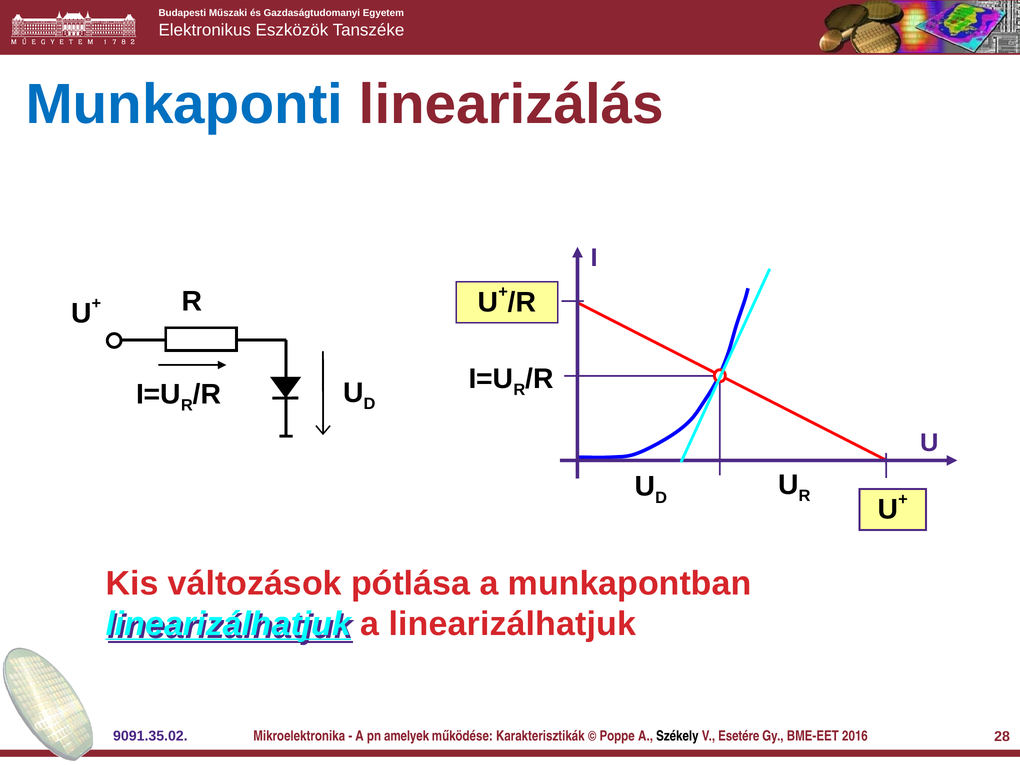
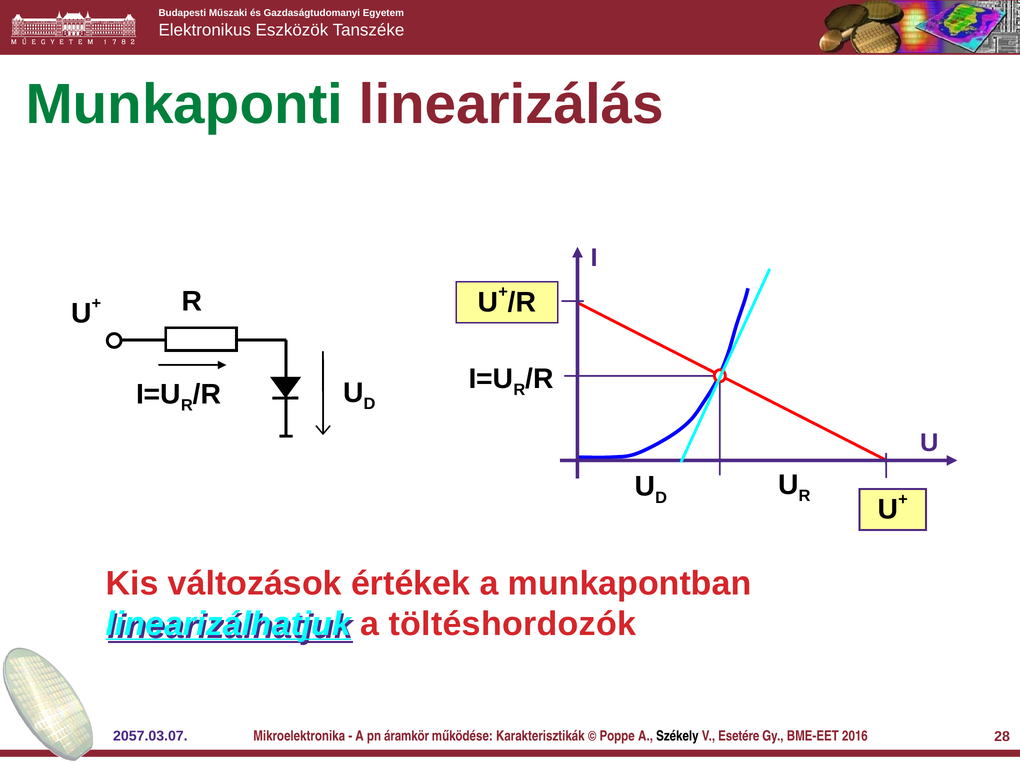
Munkaponti colour: blue -> green (184, 105)
pótlása: pótlása -> értékek (411, 583)
a linearizálhatjuk: linearizálhatjuk -> töltéshordozók (512, 624)
9091.35.02: 9091.35.02 -> 2057.03.07 (150, 736)
amelyek: amelyek -> áramkör (407, 736)
